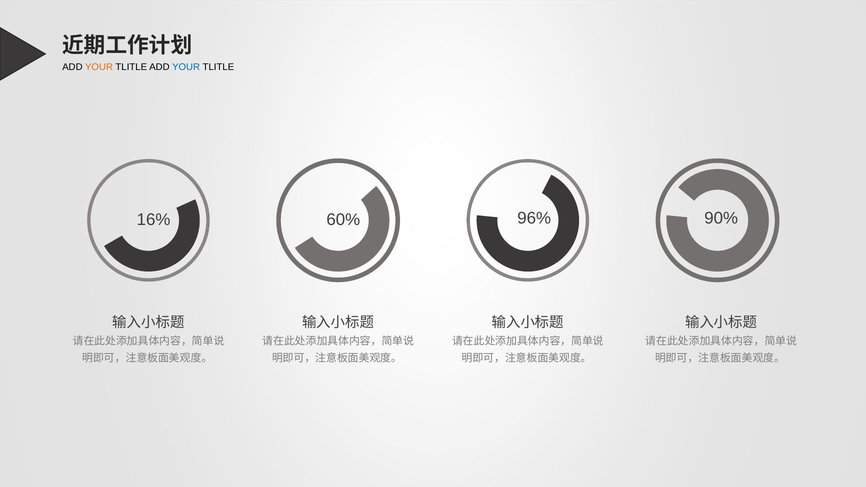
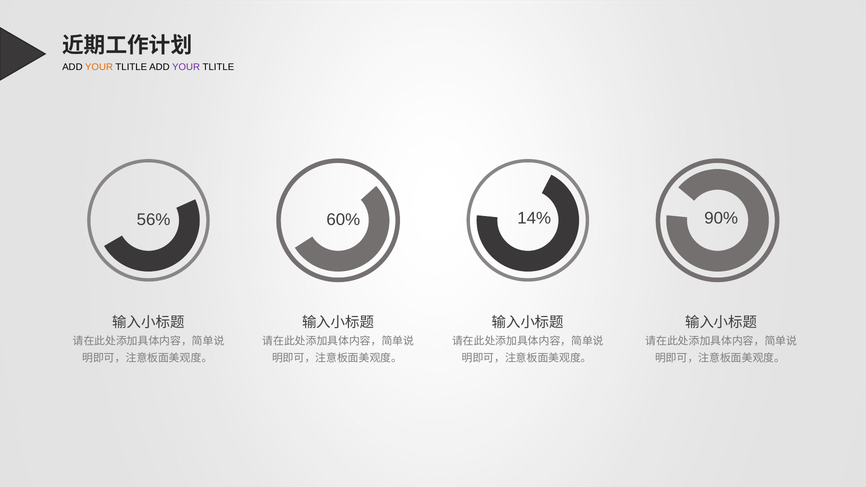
YOUR colour: blue -> purple (186, 67)
16%: 16% -> 56% (154, 220)
96%: 96% -> 14% (534, 218)
